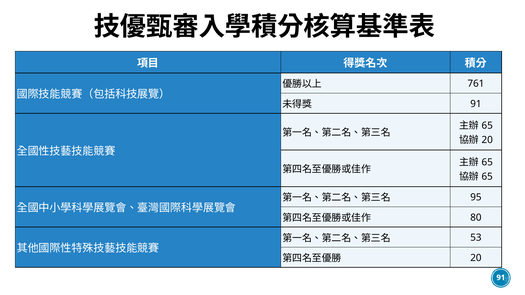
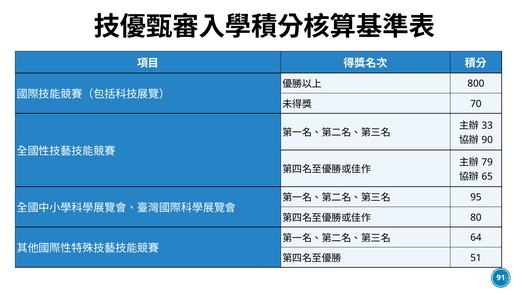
761: 761 -> 800 (476, 84)
91: 91 -> 70 (476, 104)
65: 65 -> 33 (487, 126)
20: 20 -> 90 (487, 140)
65: 65 -> 79 (487, 162)
53: 53 -> 64 (476, 238)
20: 20 -> 51 (476, 258)
